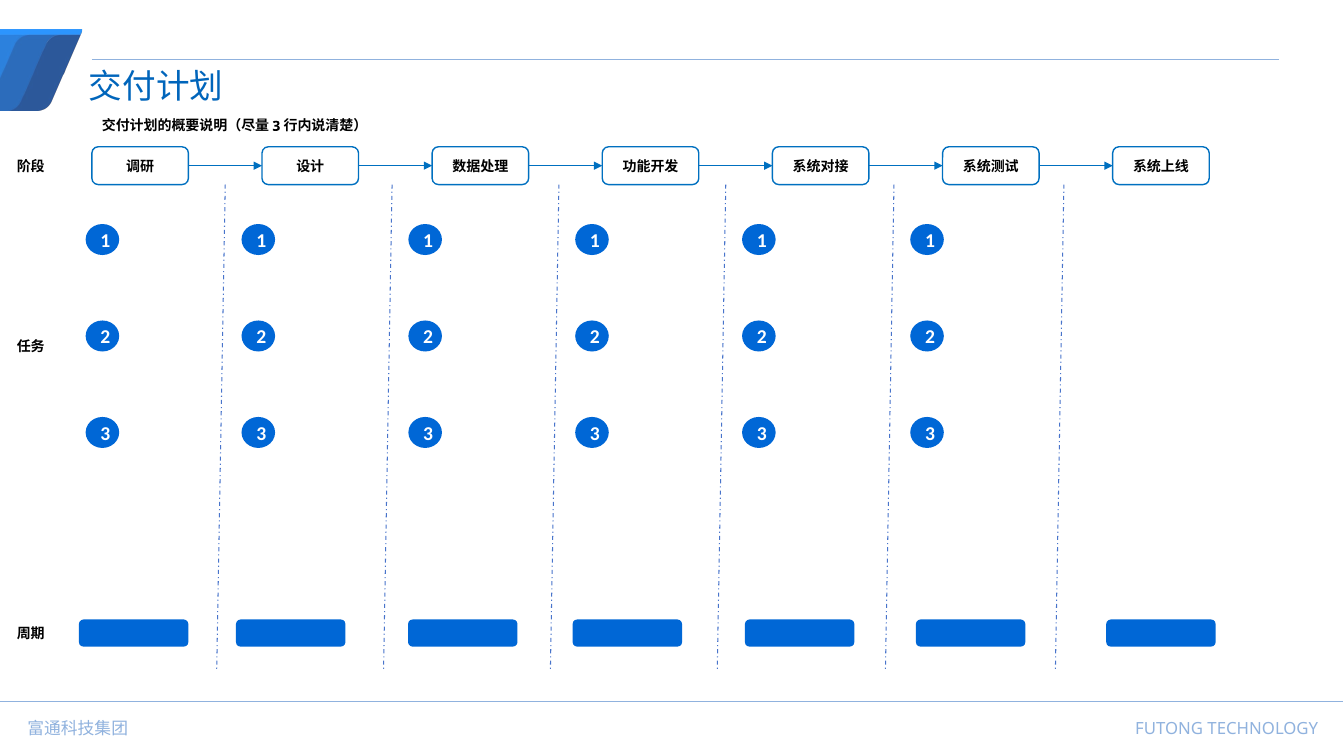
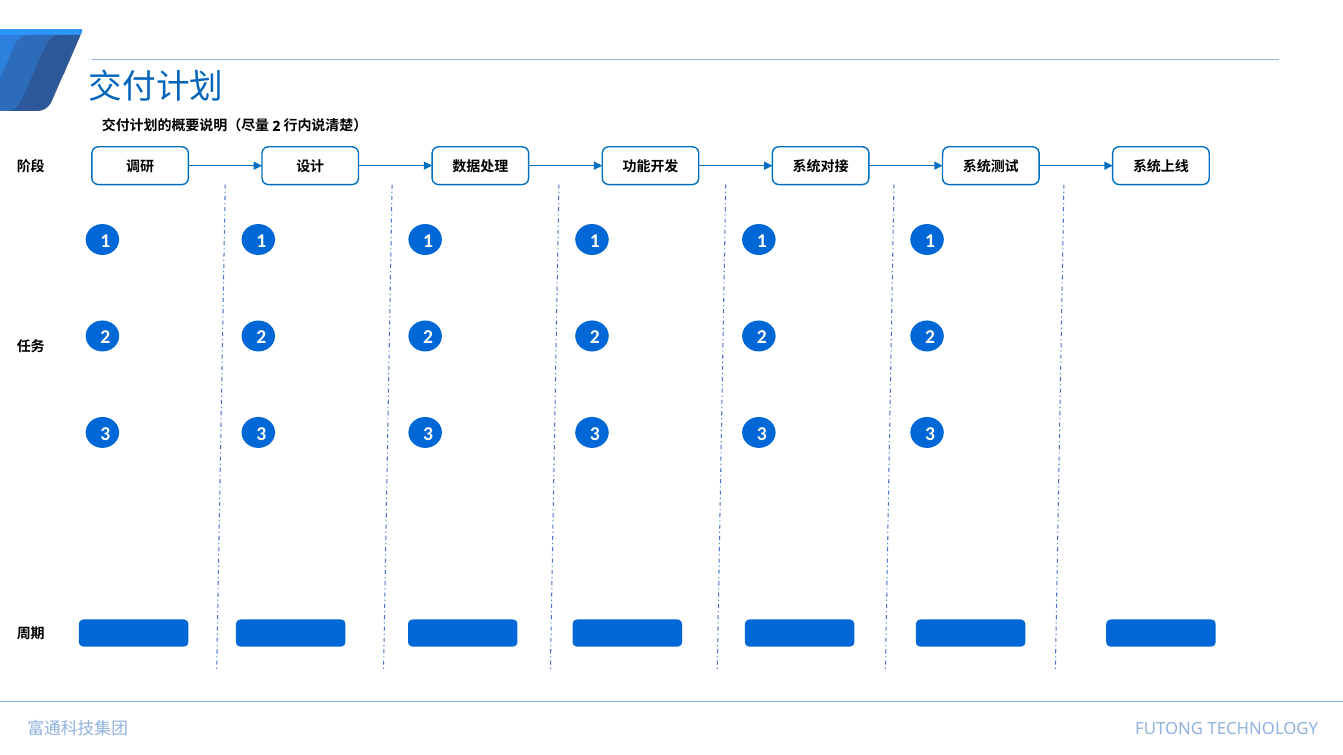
3: 3 -> 2 (276, 126)
